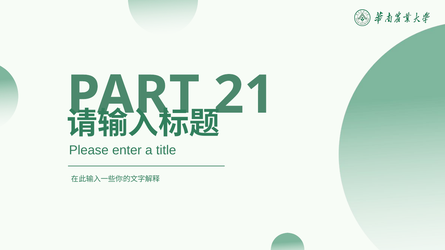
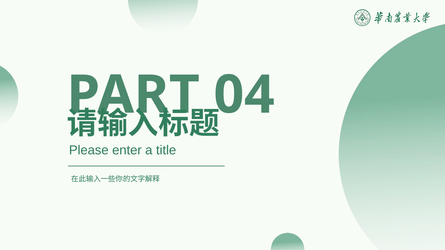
21: 21 -> 04 (244, 95)
